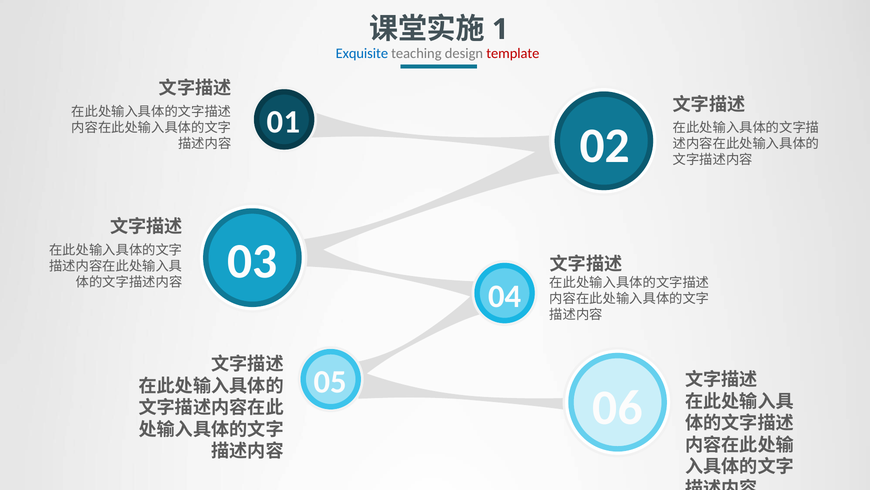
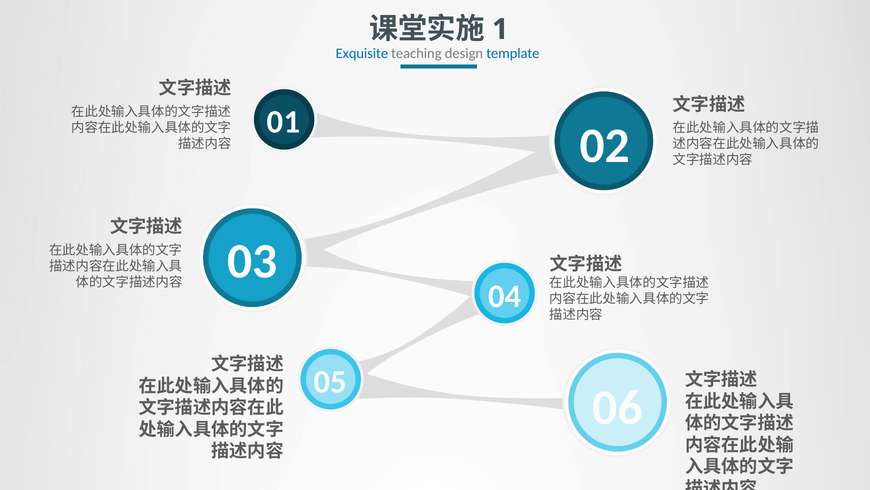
template colour: red -> blue (513, 53)
